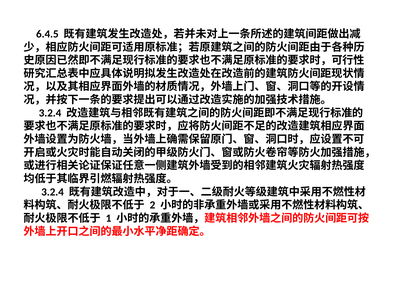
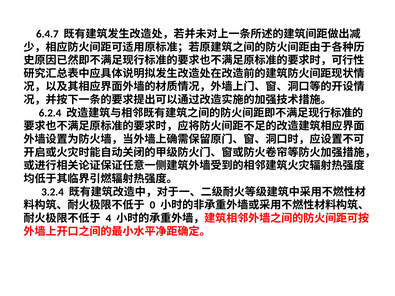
6.4.5: 6.4.5 -> 6.4.7 (47, 34)
3.2.4: 3.2.4 -> 6.2.4 (50, 113)
2: 2 -> 0 (152, 205)
1: 1 -> 4 (108, 218)
